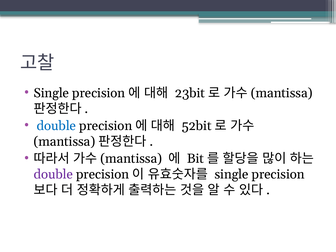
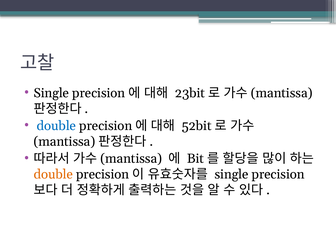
double colour: purple -> orange (53, 174)
